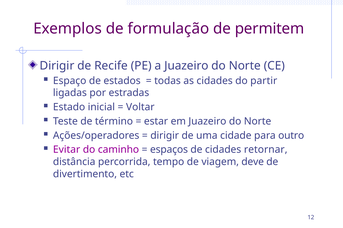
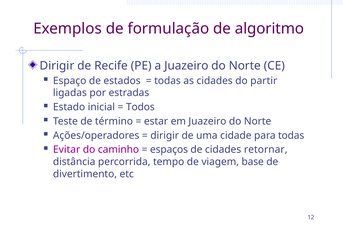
permitem: permitem -> algoritmo (270, 29)
Voltar: Voltar -> Todos (140, 107)
para outro: outro -> todas (291, 135)
deve: deve -> base (253, 162)
